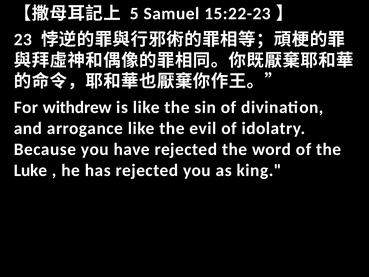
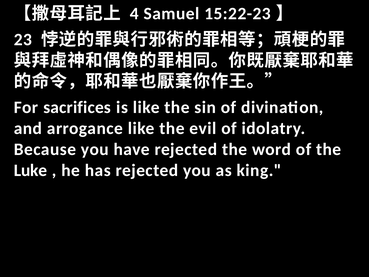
5: 5 -> 4 (134, 14)
withdrew: withdrew -> sacrifices (77, 107)
